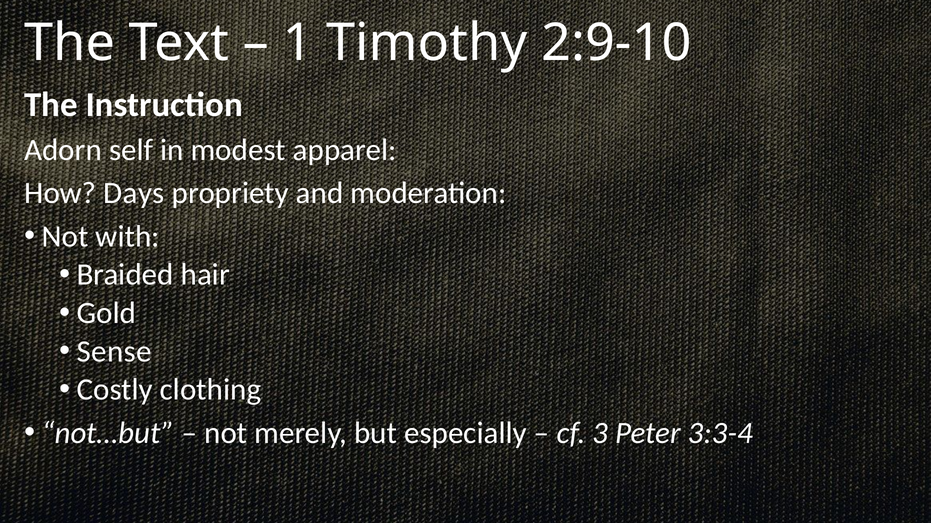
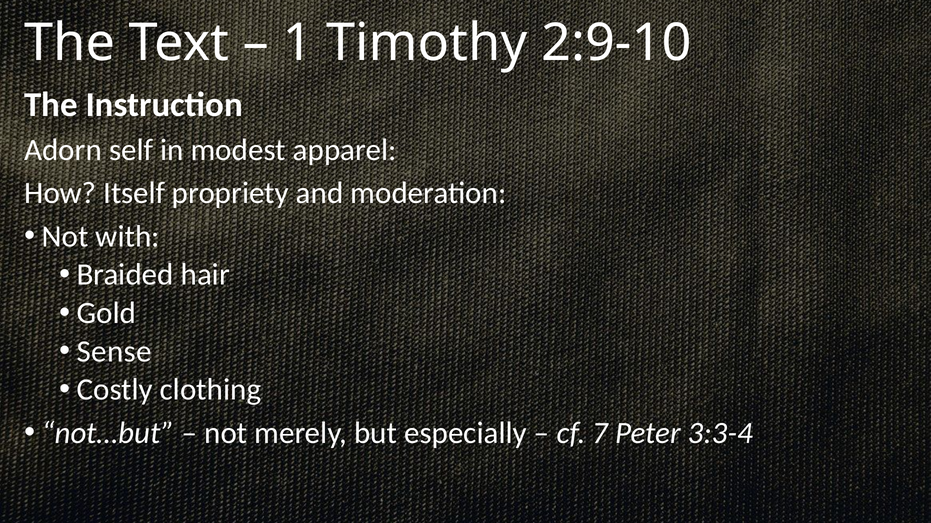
Days: Days -> Itself (134, 193)
3: 3 -> 7 (600, 433)
